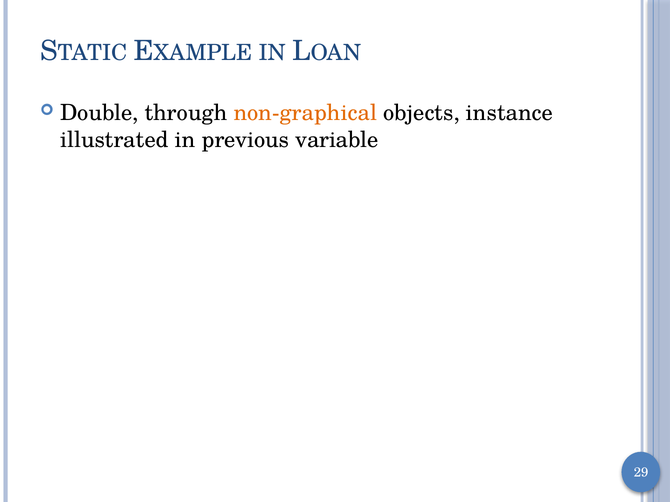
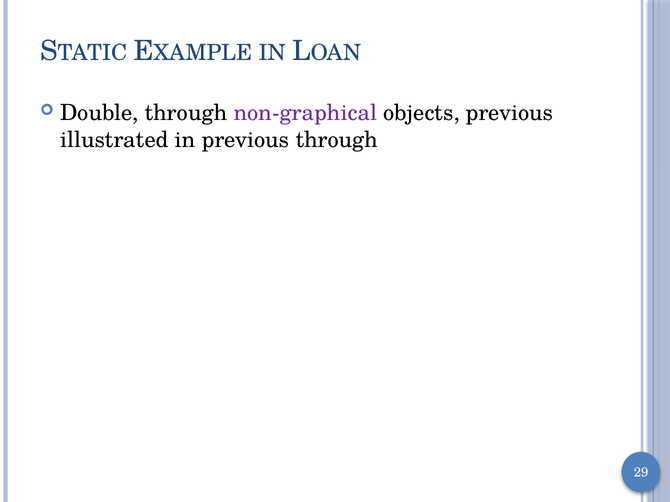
non-graphical colour: orange -> purple (305, 113)
objects instance: instance -> previous (510, 113)
previous variable: variable -> through (337, 140)
